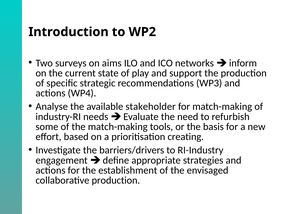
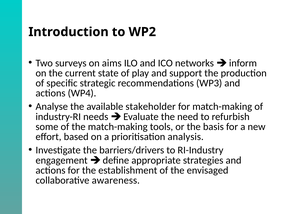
creating: creating -> analysis (186, 136)
collaborative production: production -> awareness (116, 180)
